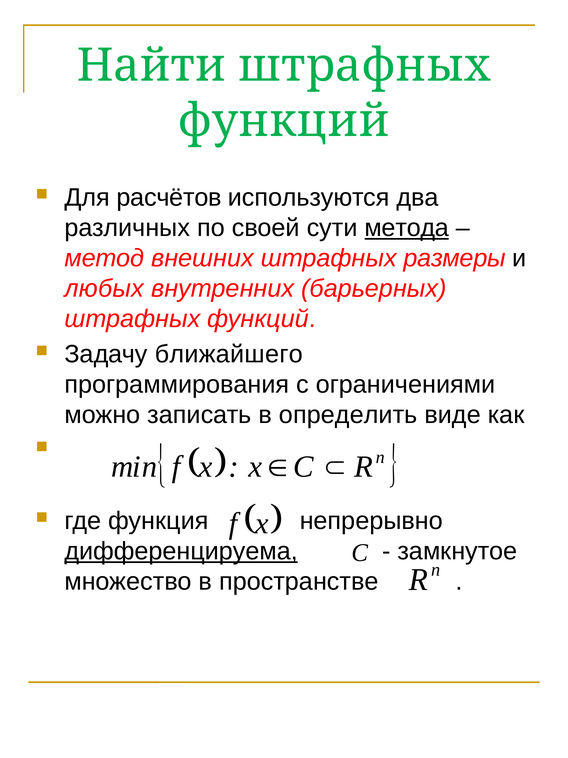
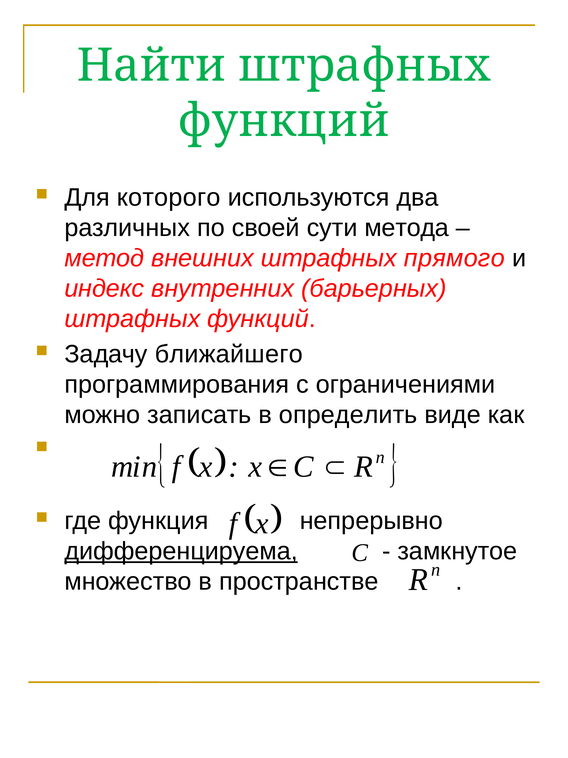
расчётов: расчётов -> которого (169, 197)
метода underline: present -> none (407, 228)
размеры: размеры -> прямого (454, 258)
любых: любых -> индекс (104, 288)
